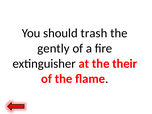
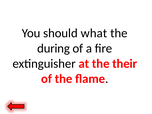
trash: trash -> what (94, 33)
gently: gently -> during (54, 48)
